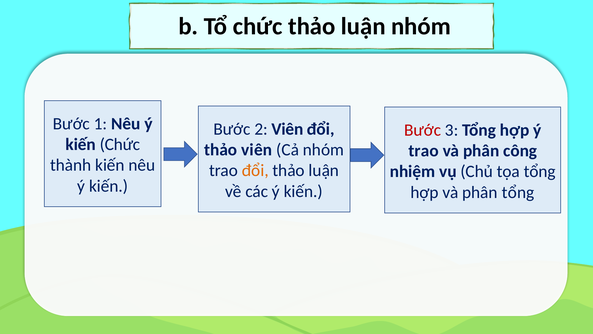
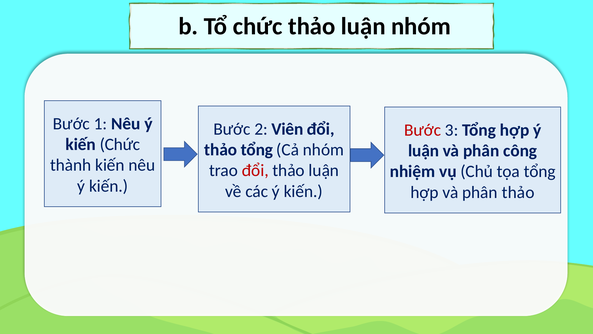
thảo viên: viên -> tổng (257, 150)
trao: trao -> luận (424, 151)
đổi colour: orange -> red (255, 170)
phân tổng: tổng -> thảo (518, 192)
